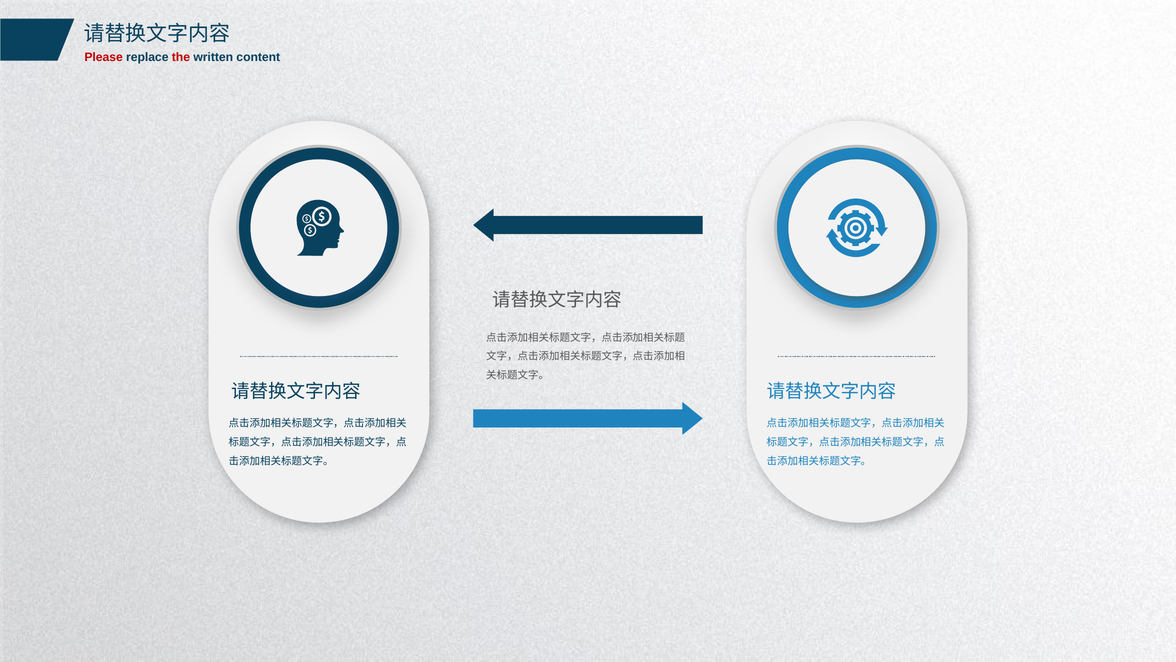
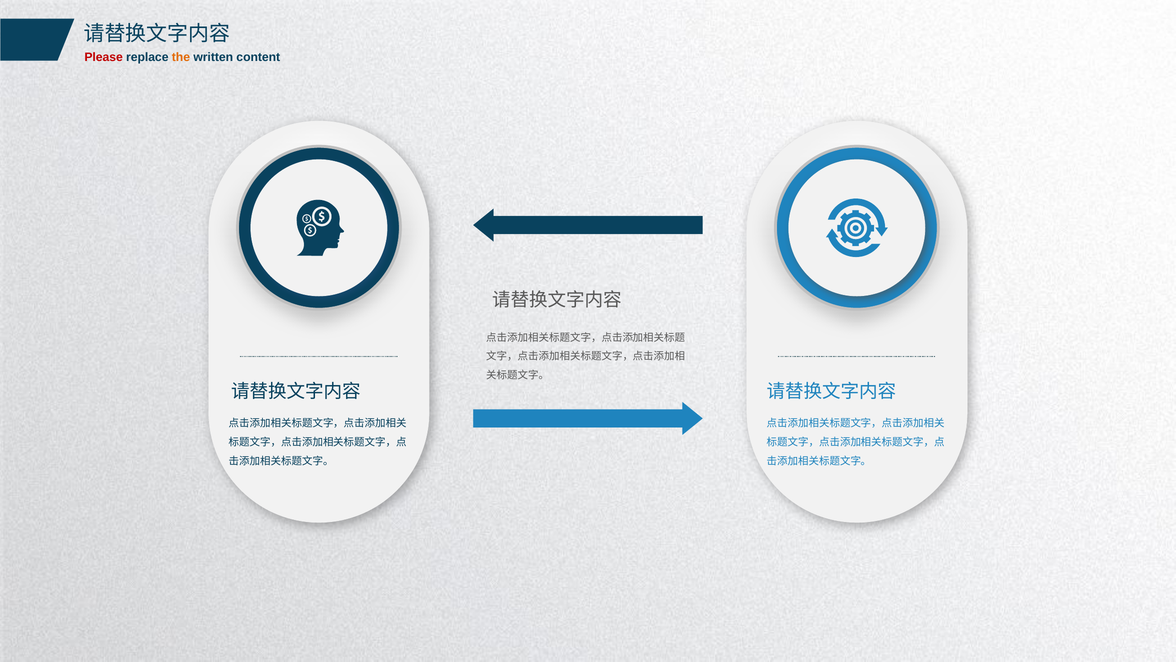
the colour: red -> orange (181, 57)
